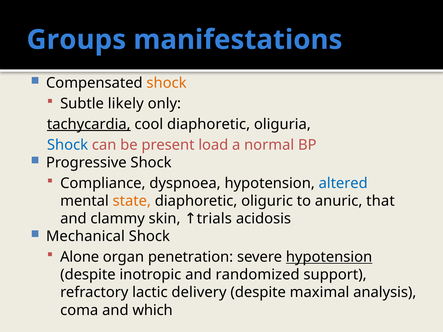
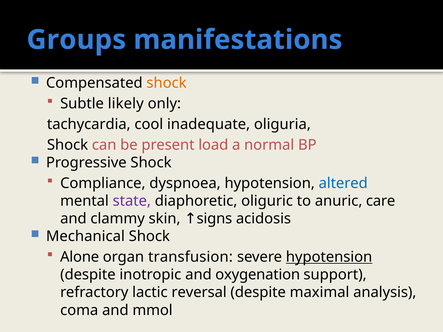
tachycardia underline: present -> none (89, 124)
cool diaphoretic: diaphoretic -> inadequate (209, 124)
Shock colour: blue -> black (68, 145)
state colour: orange -> purple (132, 201)
that: that -> care (381, 201)
trials: trials -> signs (214, 219)
penetration: penetration -> transfusion (190, 257)
randomized: randomized -> oxygenation (258, 275)
delivery: delivery -> reversal (199, 293)
which: which -> mmol (153, 310)
